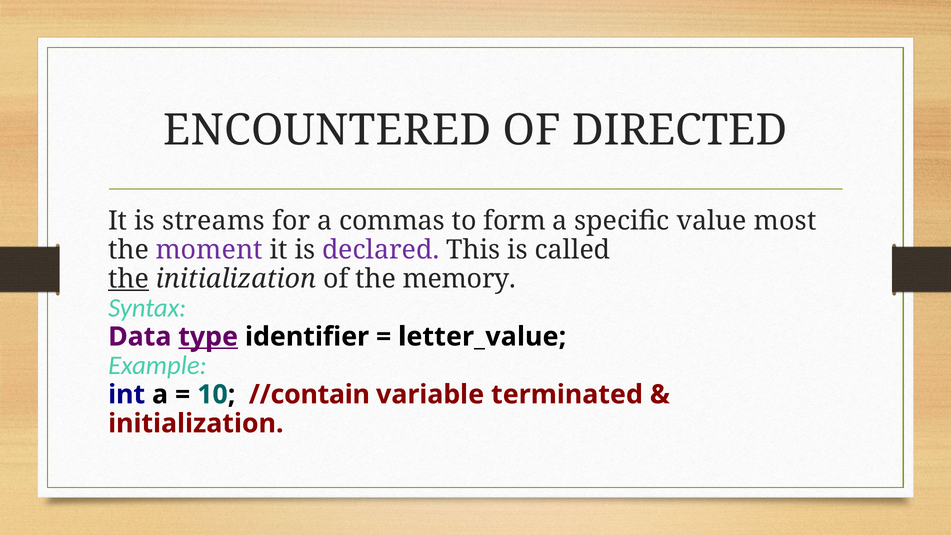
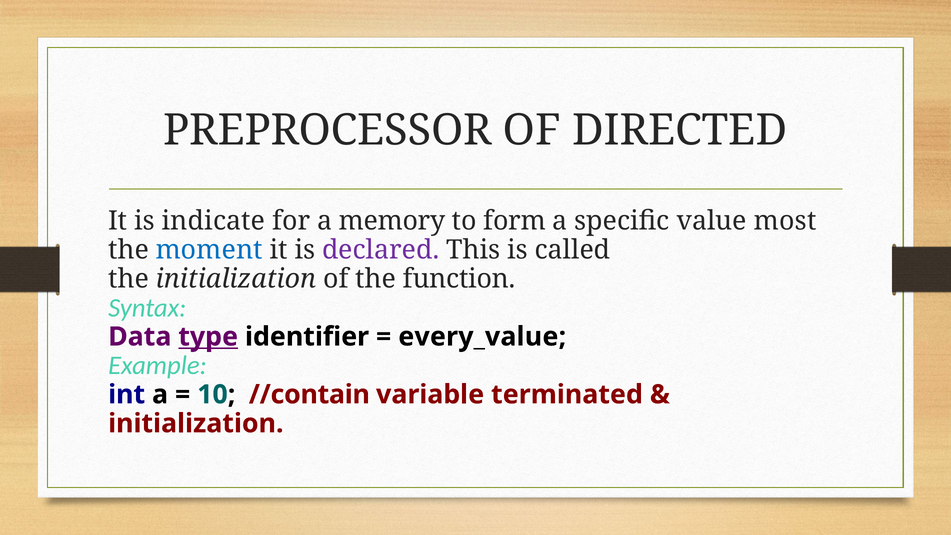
ENCOUNTERED: ENCOUNTERED -> PREPROCESSOR (328, 130)
streams: streams -> indicate (214, 221)
commas: commas -> memory (392, 221)
moment colour: purple -> blue (209, 250)
the underline: present -> none (129, 279)
memory: memory -> function (459, 279)
letter_value: letter_value -> every_value (482, 337)
